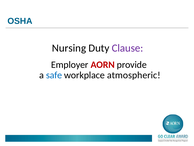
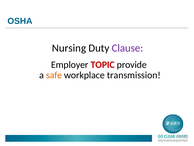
AORN: AORN -> TOPIC (103, 64)
safe colour: blue -> orange (54, 75)
atmospheric: atmospheric -> transmission (134, 75)
